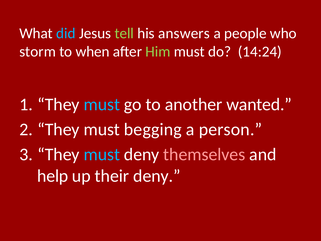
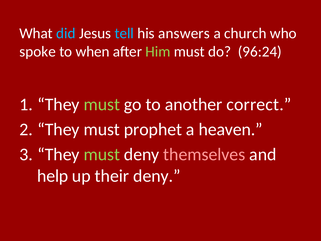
tell colour: light green -> light blue (124, 33)
people: people -> church (245, 33)
storm: storm -> spoke (38, 52)
14:24: 14:24 -> 96:24 (260, 52)
must colour: light blue -> light green (102, 104)
wanted: wanted -> correct (259, 104)
begging: begging -> prophet (153, 129)
person: person -> heaven (231, 129)
must colour: light blue -> light green (102, 154)
